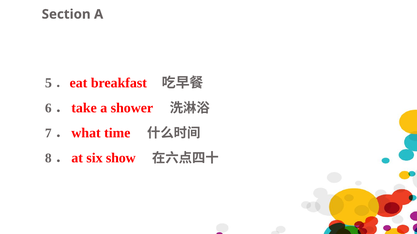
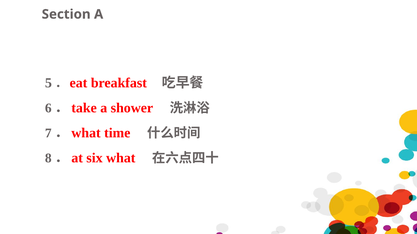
six show: show -> what (121, 158)
